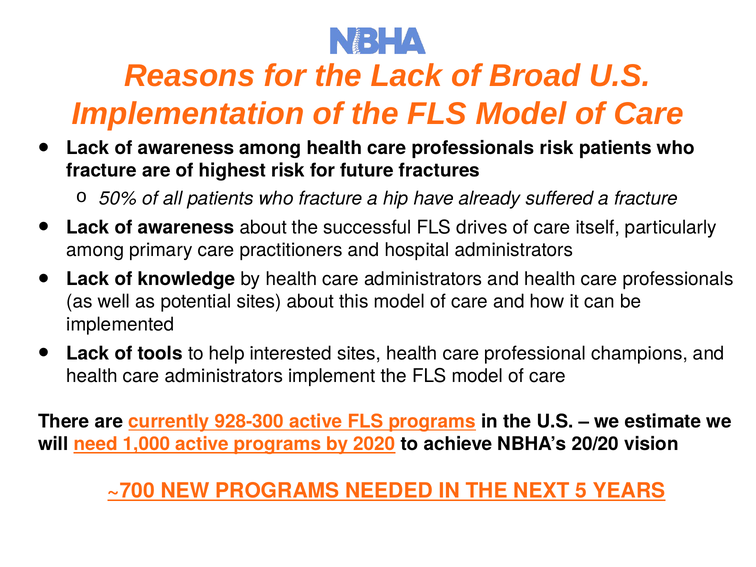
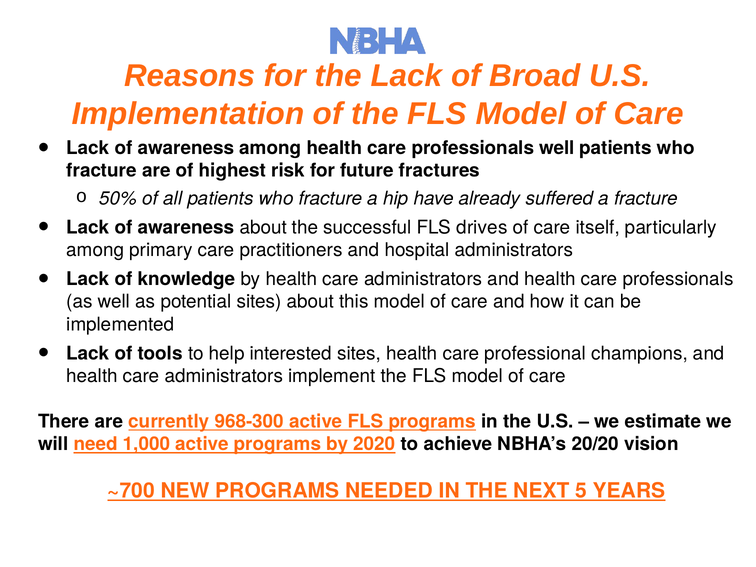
professionals risk: risk -> well (557, 148)
928-300: 928-300 -> 968-300 (249, 421)
